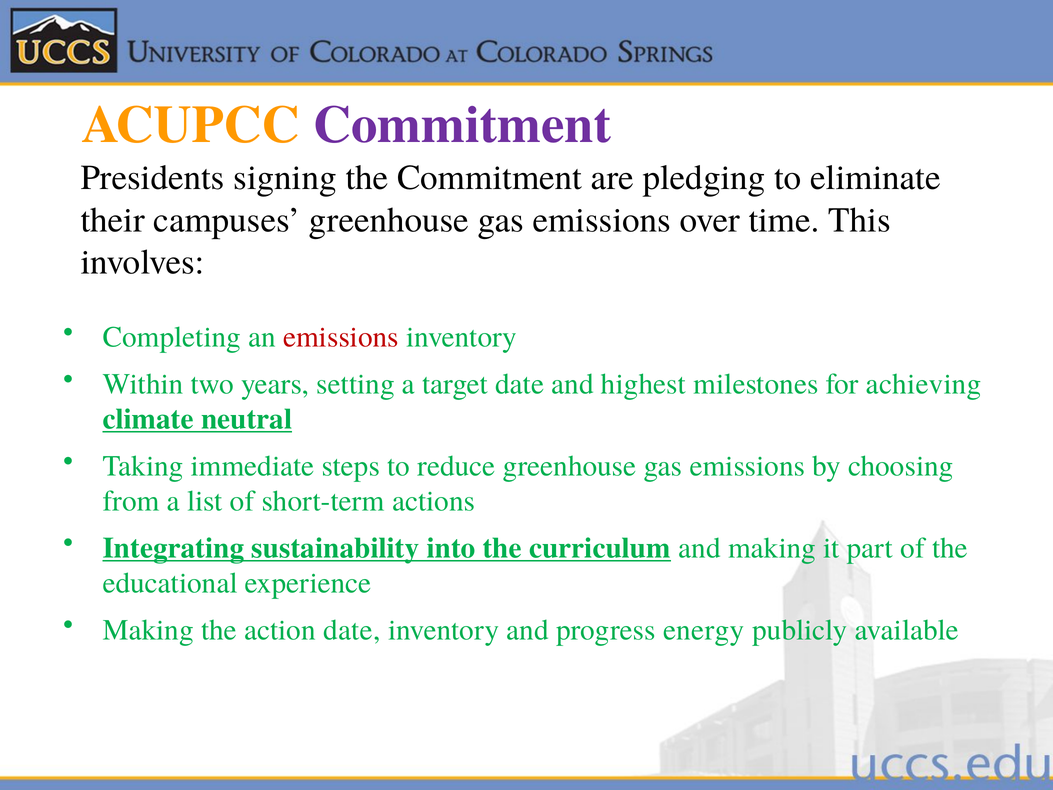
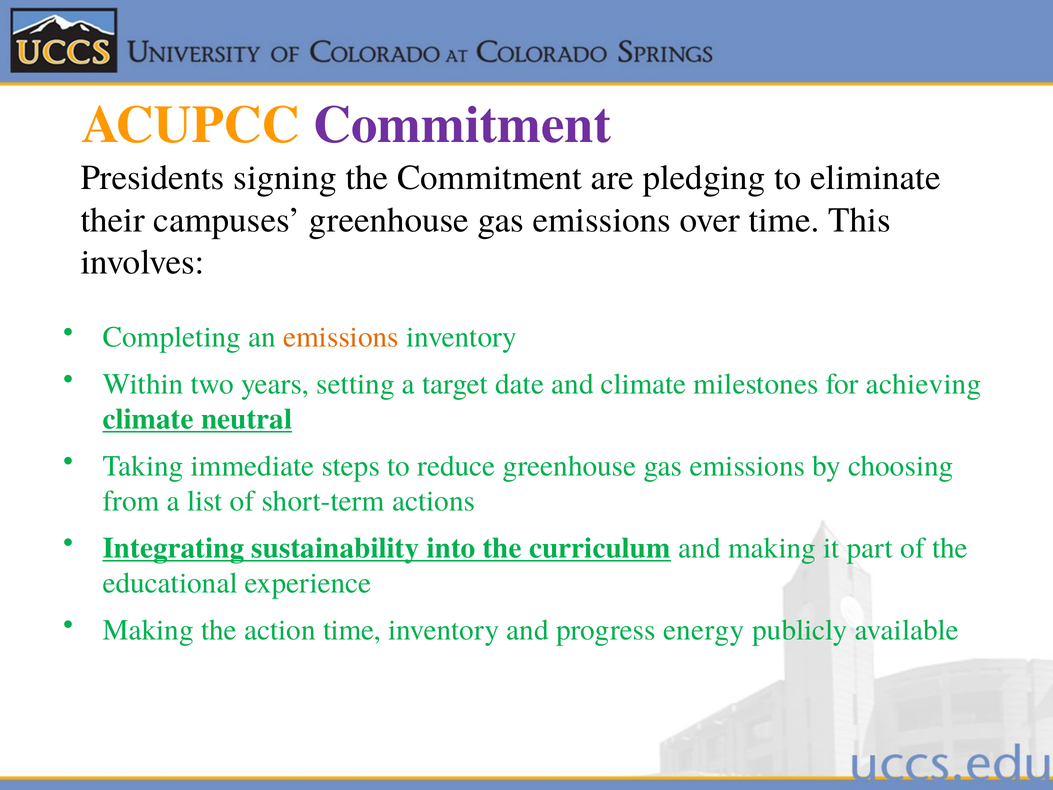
emissions colour: red -> orange (341, 337)
and highest: highest -> climate (644, 384)
action date: date -> time (352, 630)
